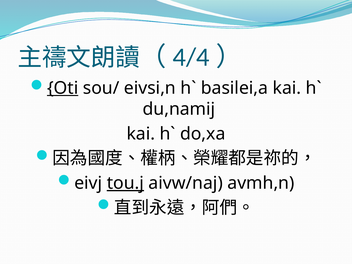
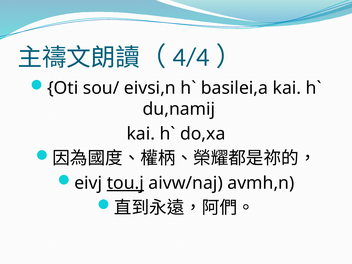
Oti underline: present -> none (63, 88)
